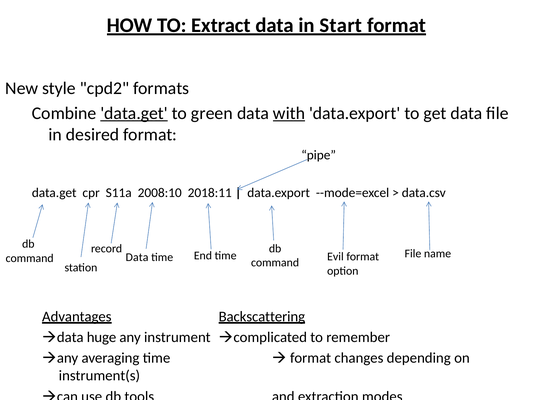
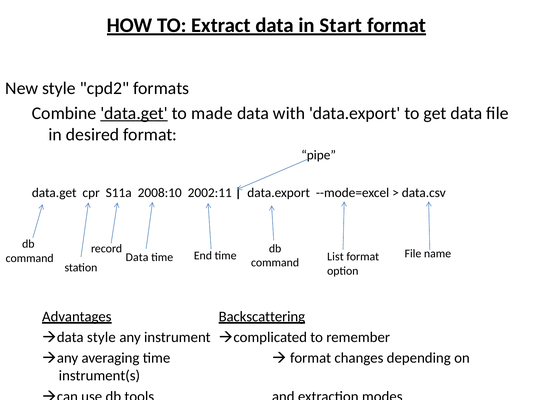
green: green -> made (212, 113)
with underline: present -> none (289, 113)
2018:11: 2018:11 -> 2002:11 (210, 193)
Evil: Evil -> List (335, 256)
data huge: huge -> style (101, 337)
